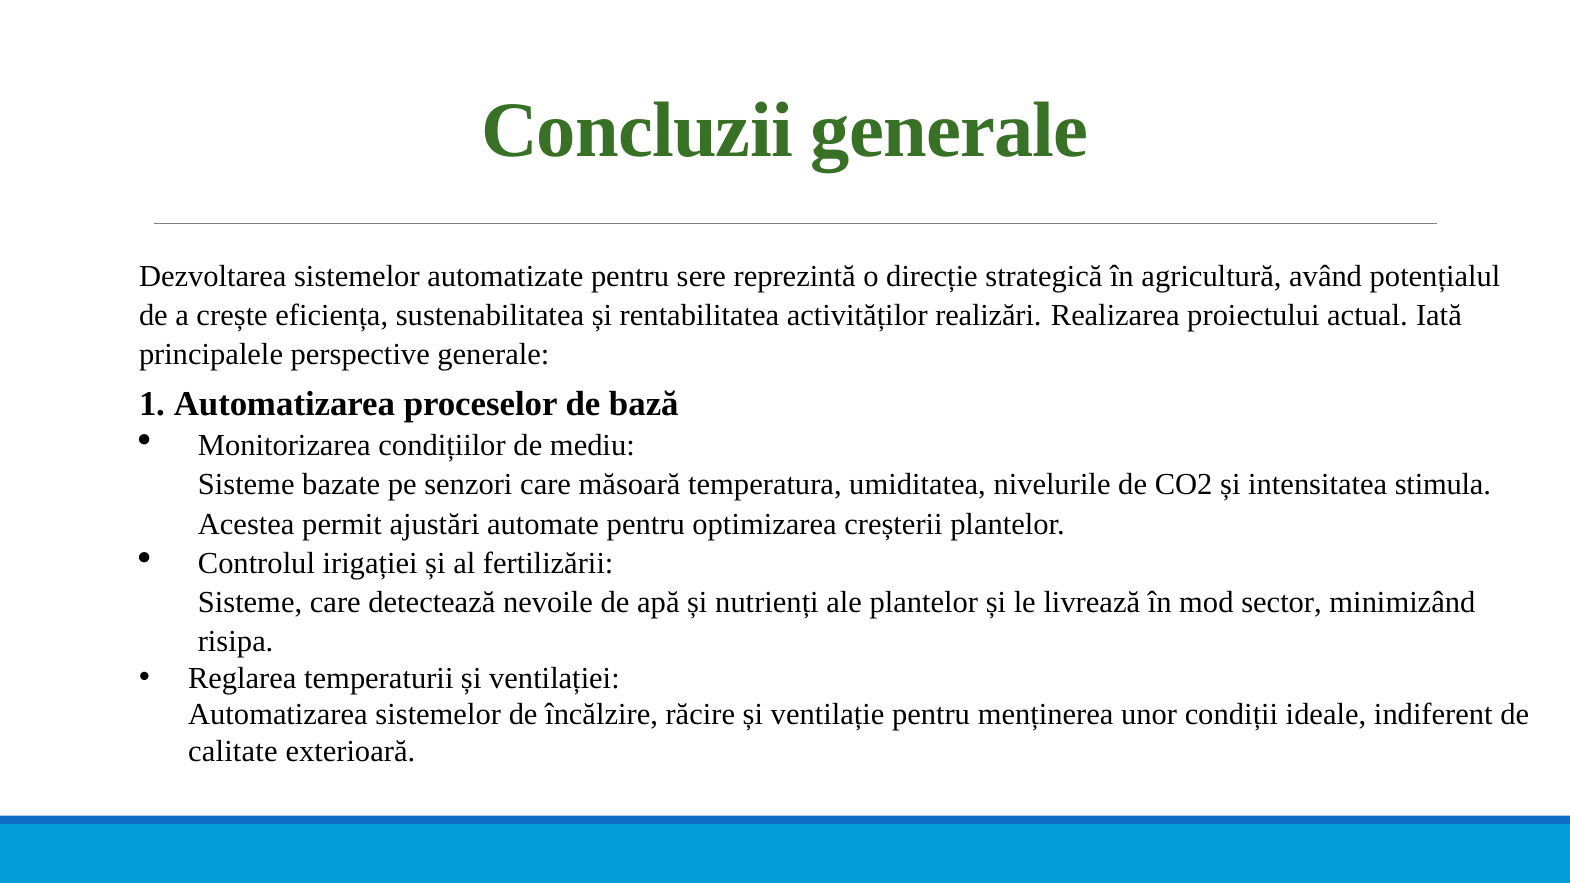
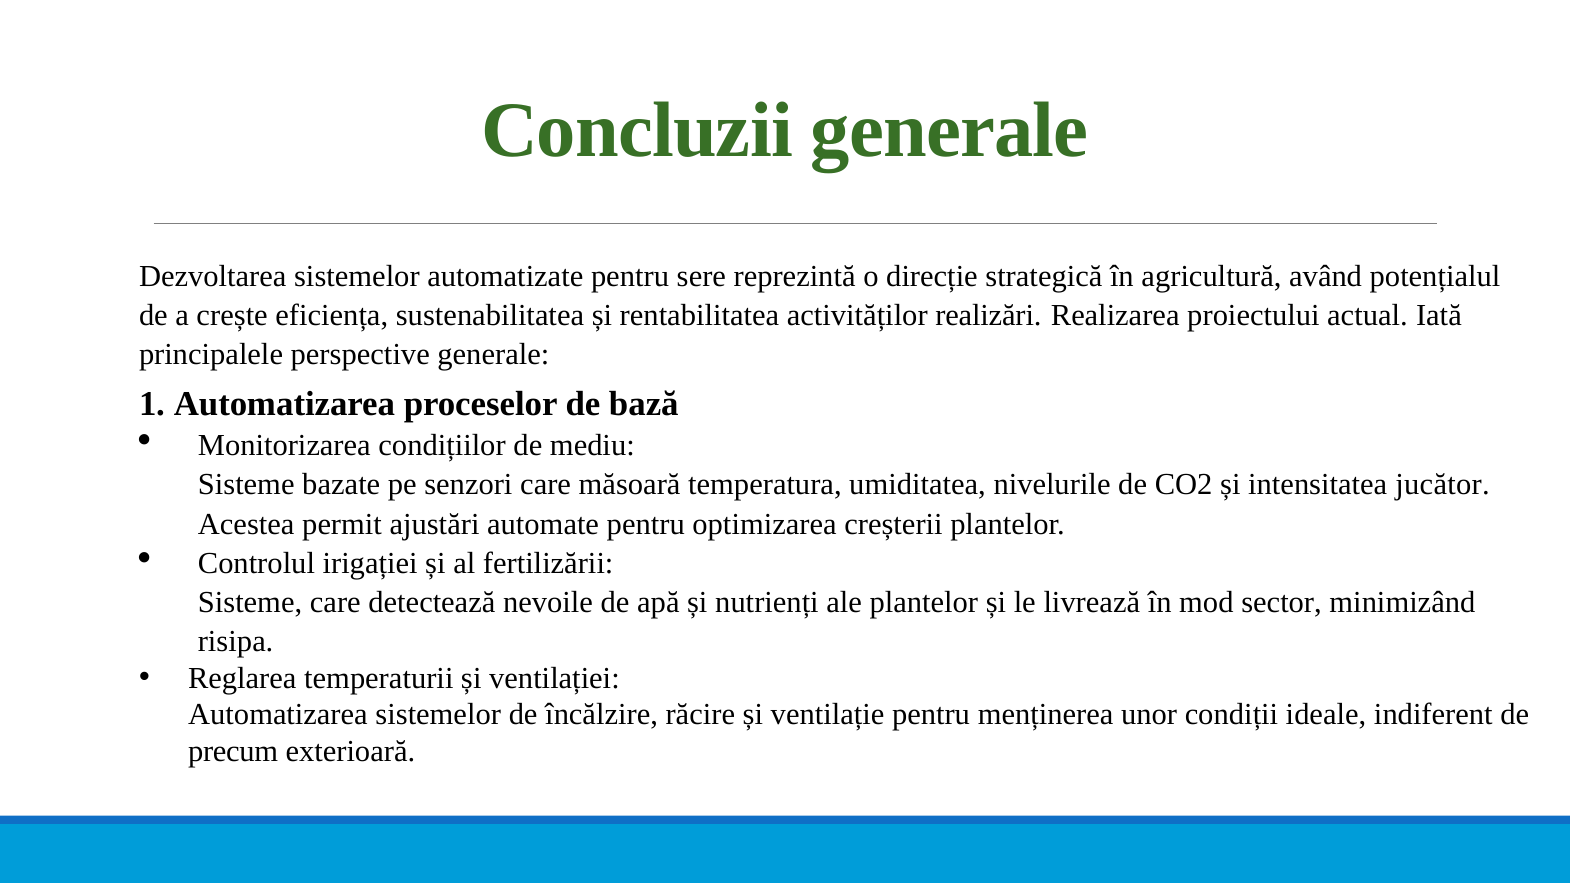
stimula: stimula -> jucător (1443, 485)
calitate: calitate -> precum (233, 752)
